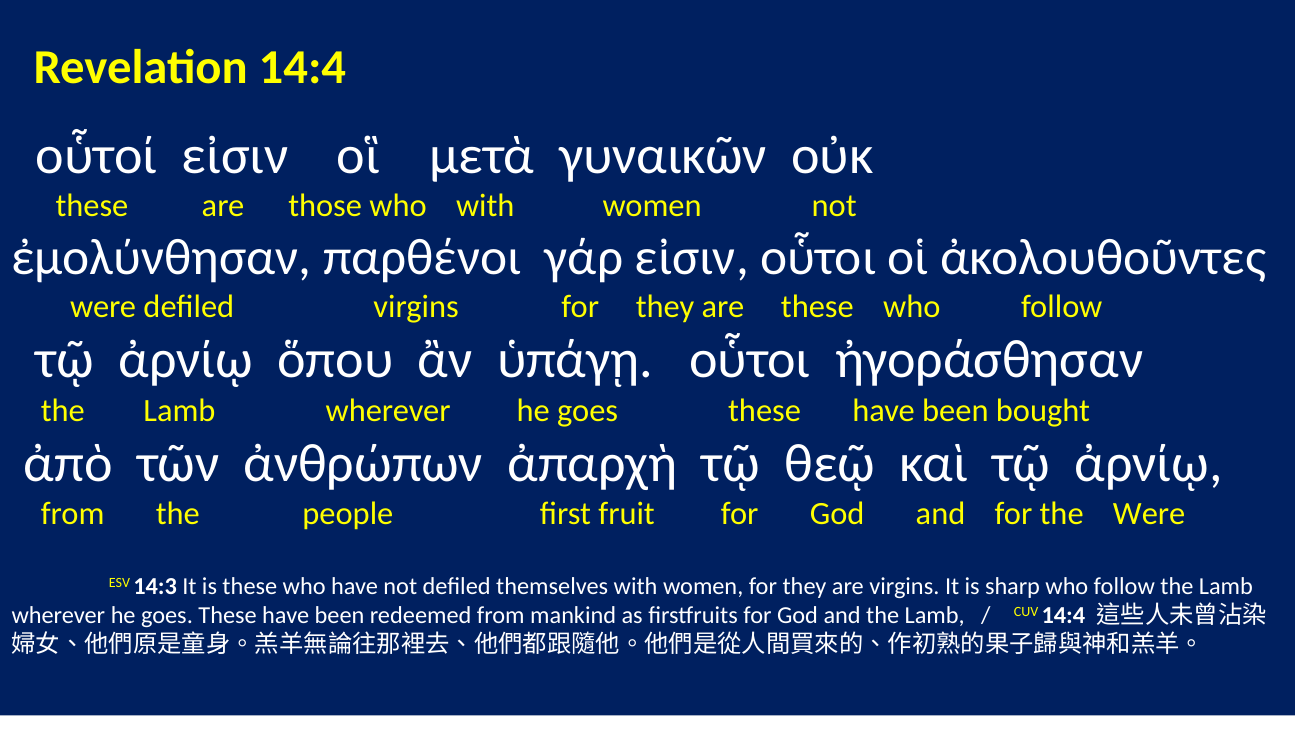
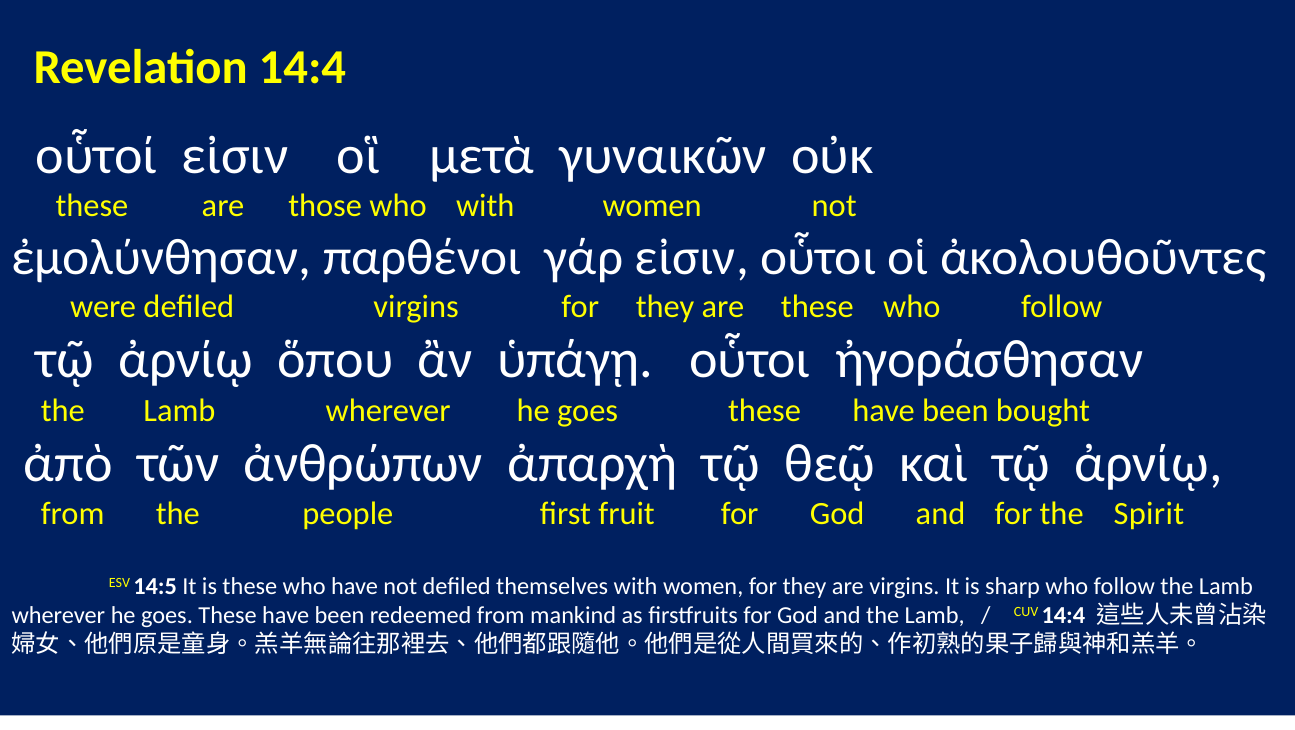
the Were: Were -> Spirit (1149, 514)
14:3: 14:3 -> 14:5 (155, 587)
